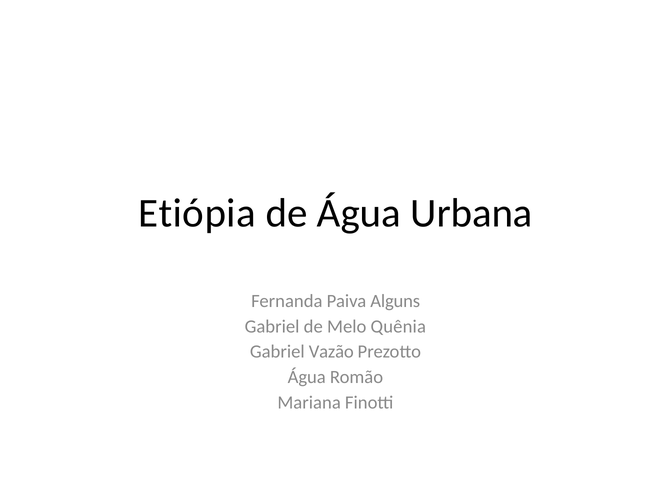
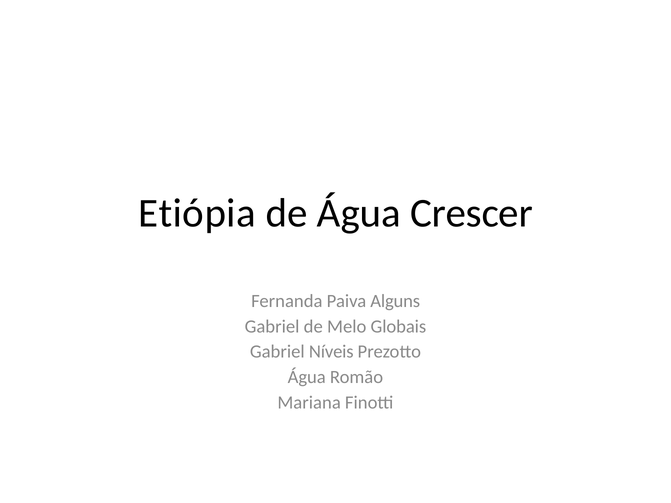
Urbana: Urbana -> Crescer (472, 213)
Quênia: Quênia -> Globais (398, 327)
Vazão: Vazão -> Níveis (331, 352)
